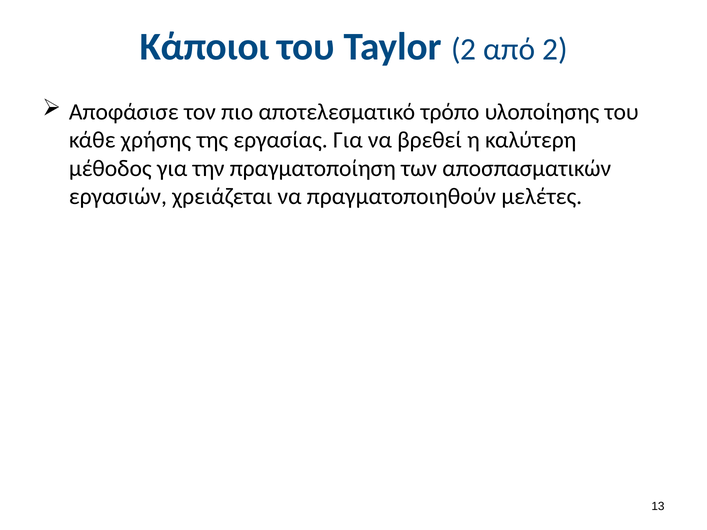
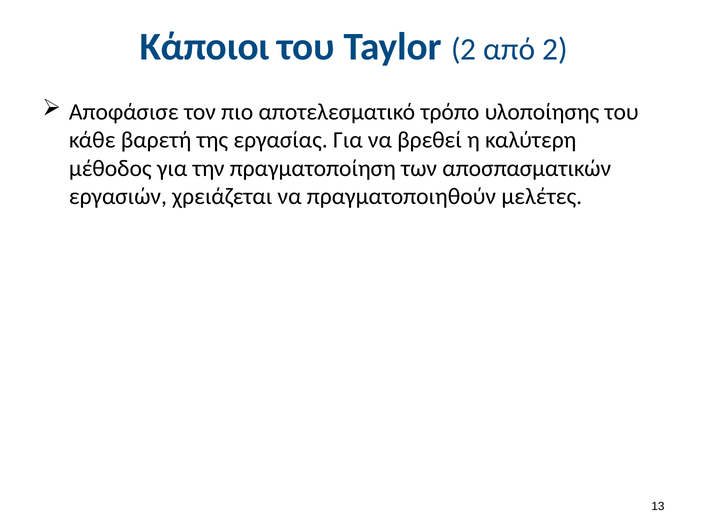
χρήσης: χρήσης -> βαρετή (156, 140)
